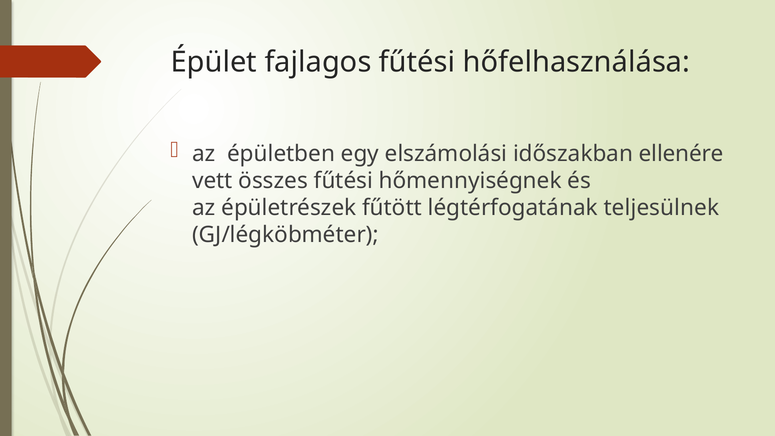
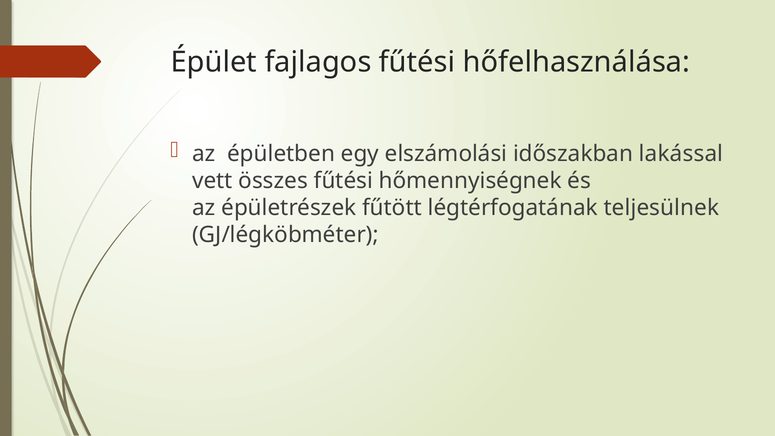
ellenére: ellenére -> lakással (681, 154)
